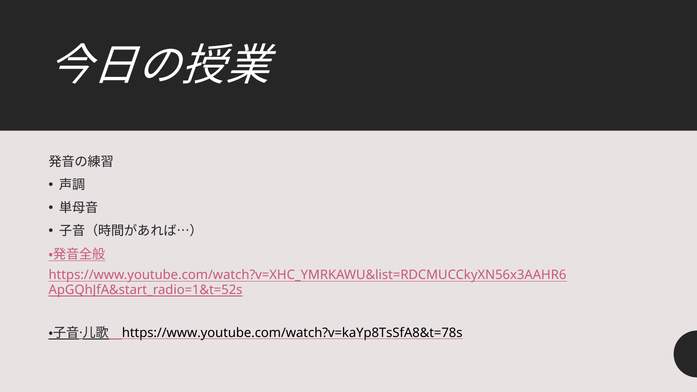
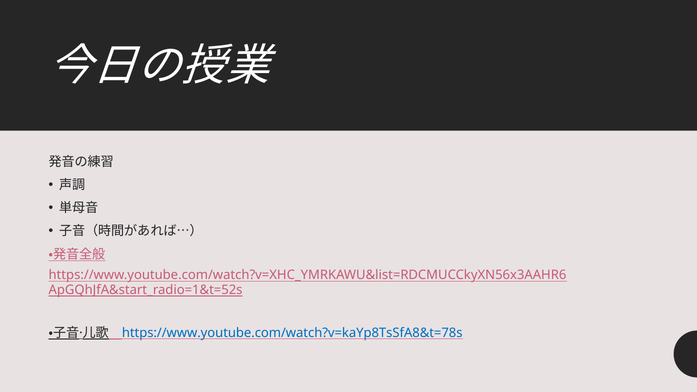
https://www.youtube.com/watch?v=kaYp8TsSfA8&t=78s colour: black -> blue (292, 333)
